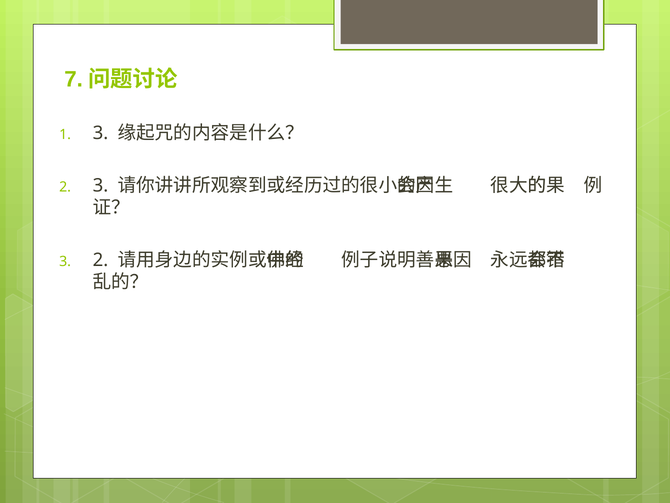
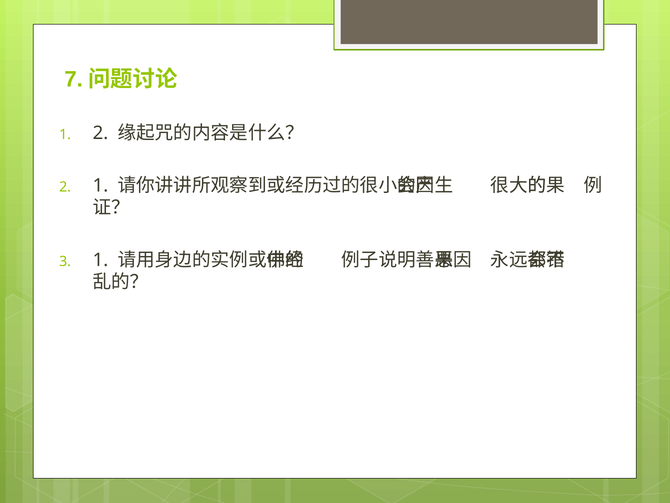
1 3: 3 -> 2 (100, 133)
2 3: 3 -> 1 (100, 185)
3 2: 2 -> 1 (100, 260)
